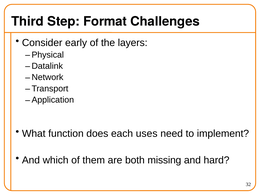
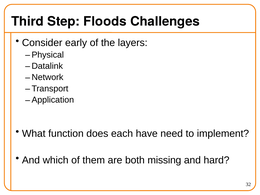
Format: Format -> Floods (105, 21)
uses: uses -> have (147, 133)
